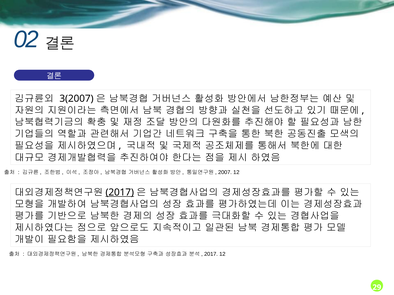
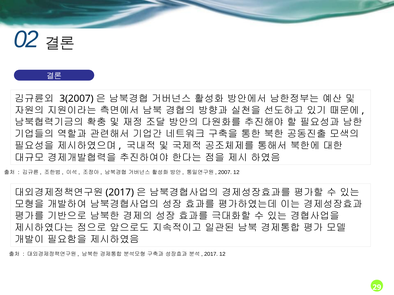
2017 underline: present -> none (120, 193)
